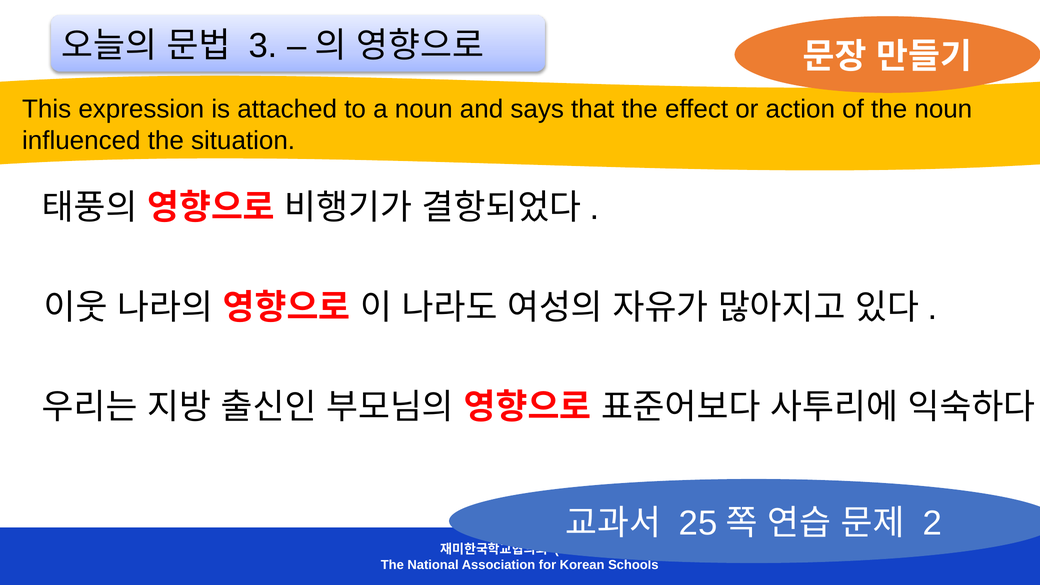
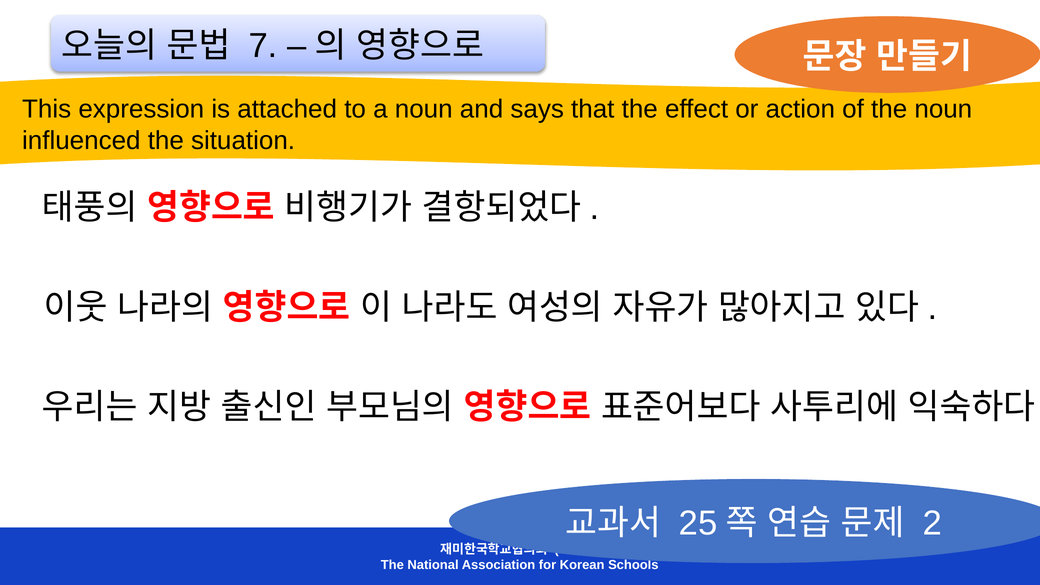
3: 3 -> 7 (263, 46)
